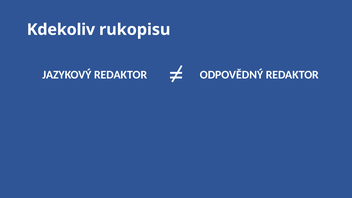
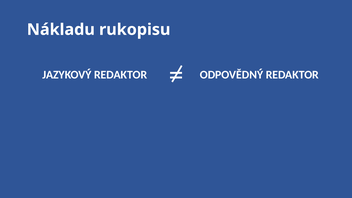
Kdekoliv: Kdekoliv -> Nákladu (61, 30)
